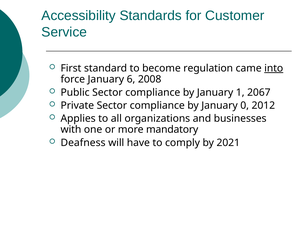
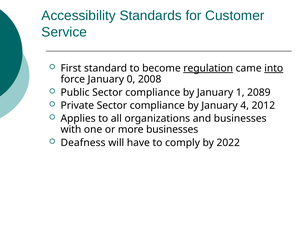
regulation underline: none -> present (208, 68)
6: 6 -> 0 (131, 79)
2067: 2067 -> 2089 (259, 92)
0: 0 -> 4 (245, 106)
more mandatory: mandatory -> businesses (172, 130)
2021: 2021 -> 2022 (228, 143)
